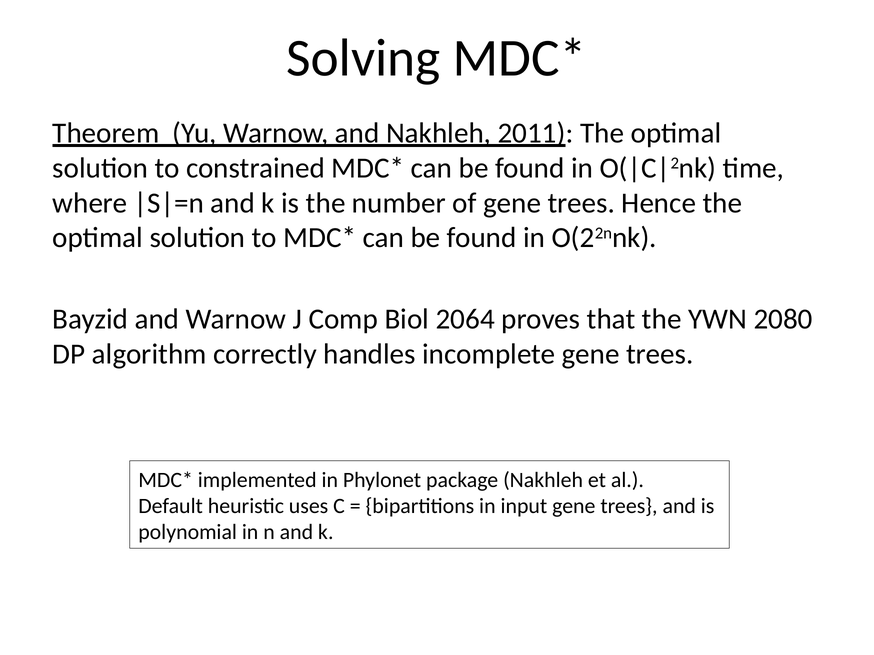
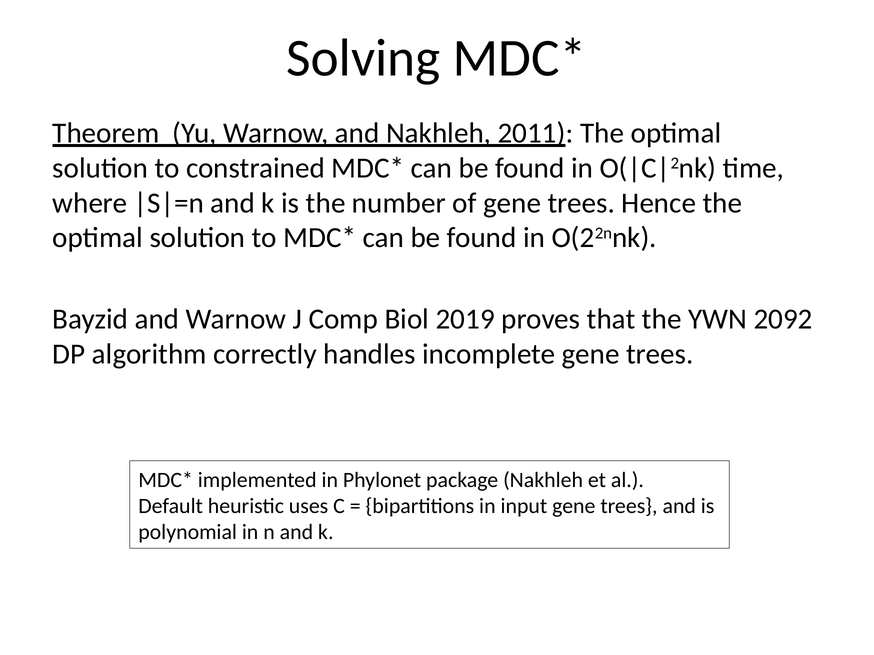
2064: 2064 -> 2019 (465, 320)
2080: 2080 -> 2092 (783, 320)
